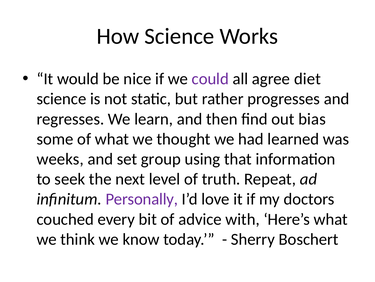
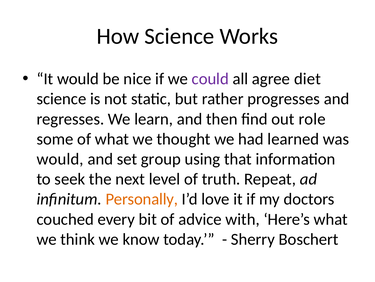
bias: bias -> role (312, 119)
weeks: weeks -> would (60, 159)
Personally colour: purple -> orange (142, 199)
